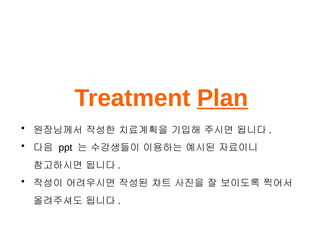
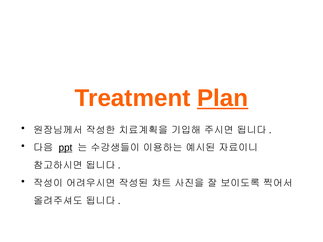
ppt underline: none -> present (65, 148)
